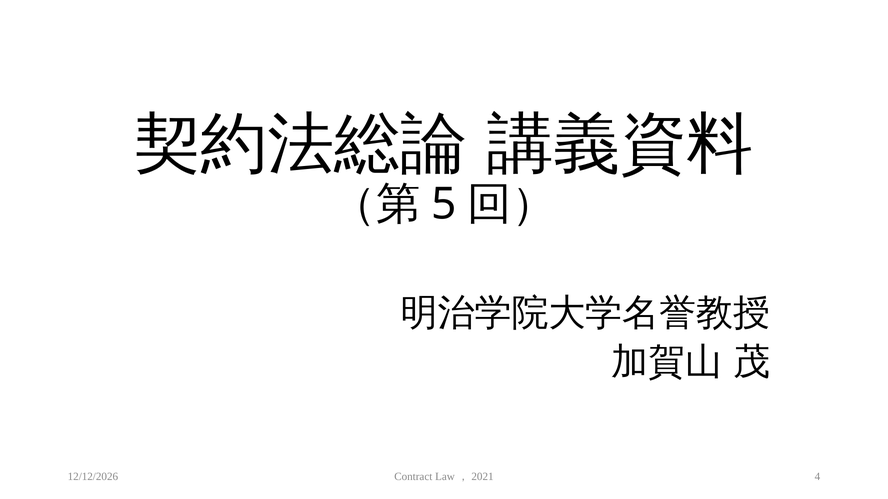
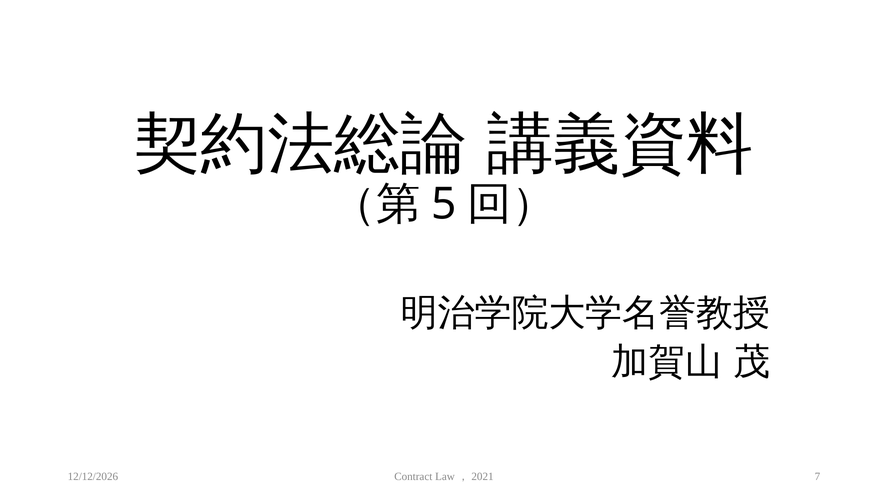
4: 4 -> 7 (817, 477)
